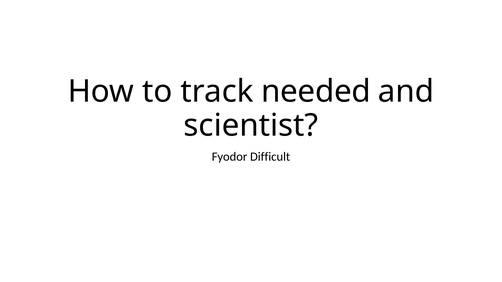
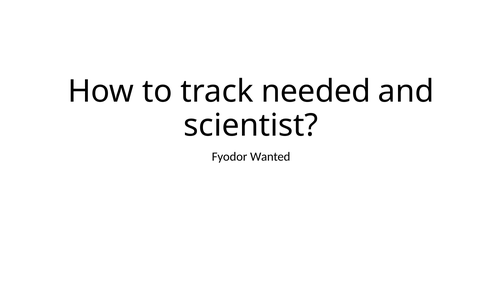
Difficult: Difficult -> Wanted (270, 157)
